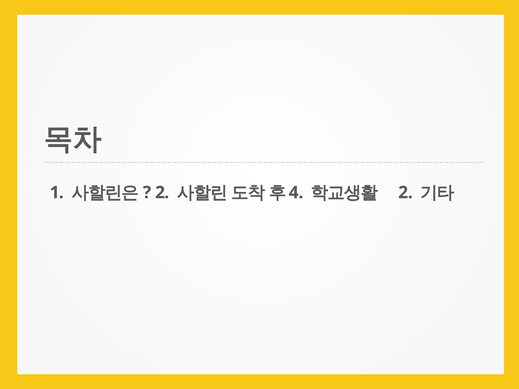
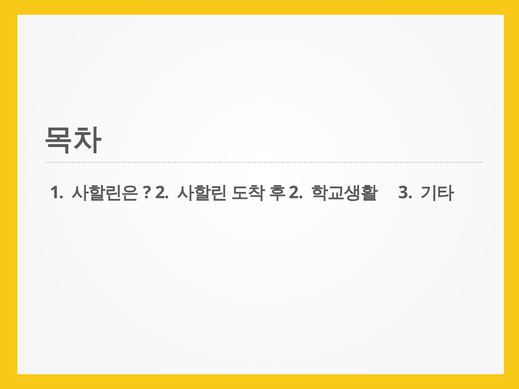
4: 4 -> 2 (296, 193)
2: 2 -> 3 (405, 193)
